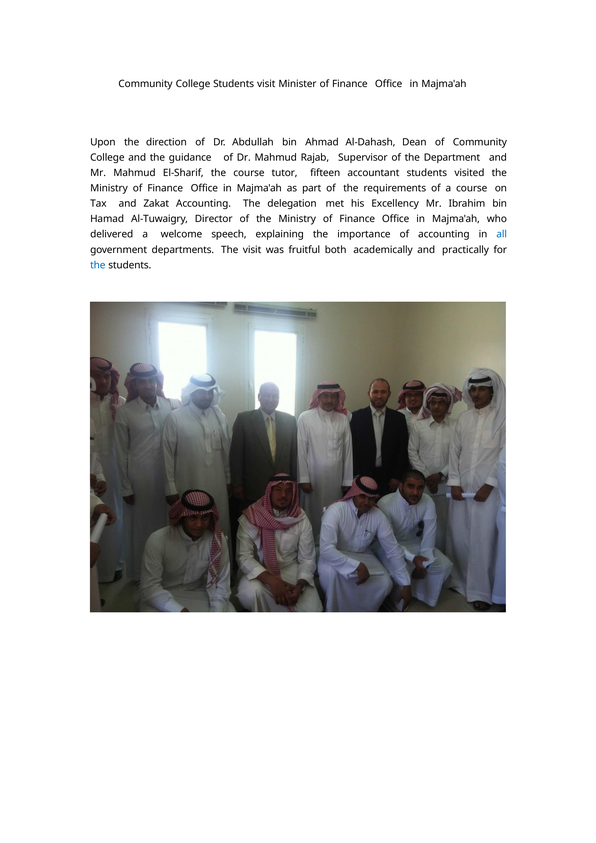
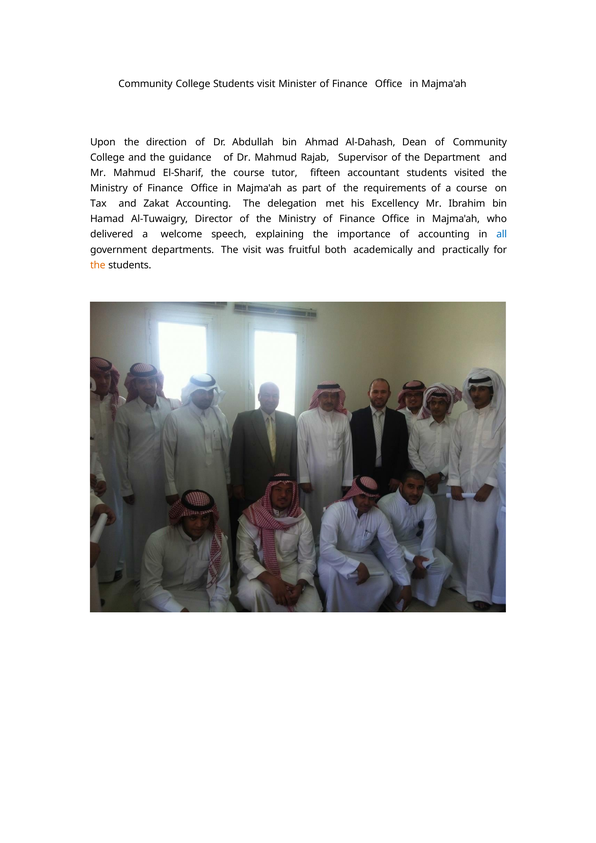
the colour: blue -> orange (98, 265)
